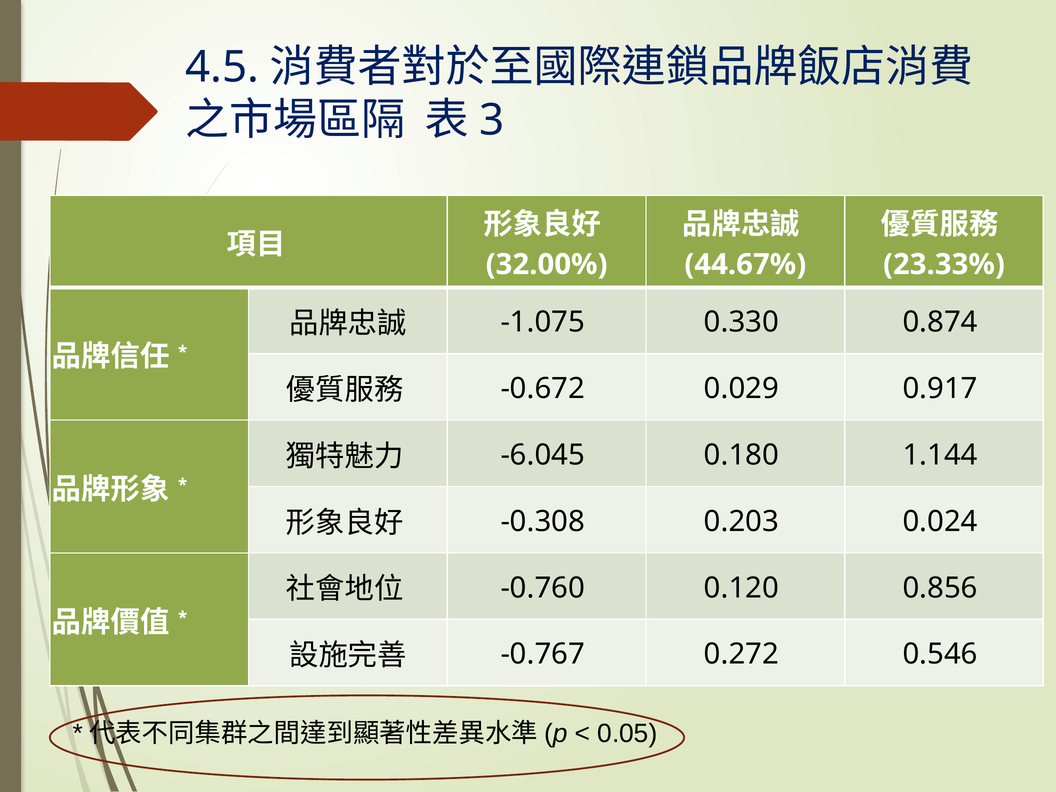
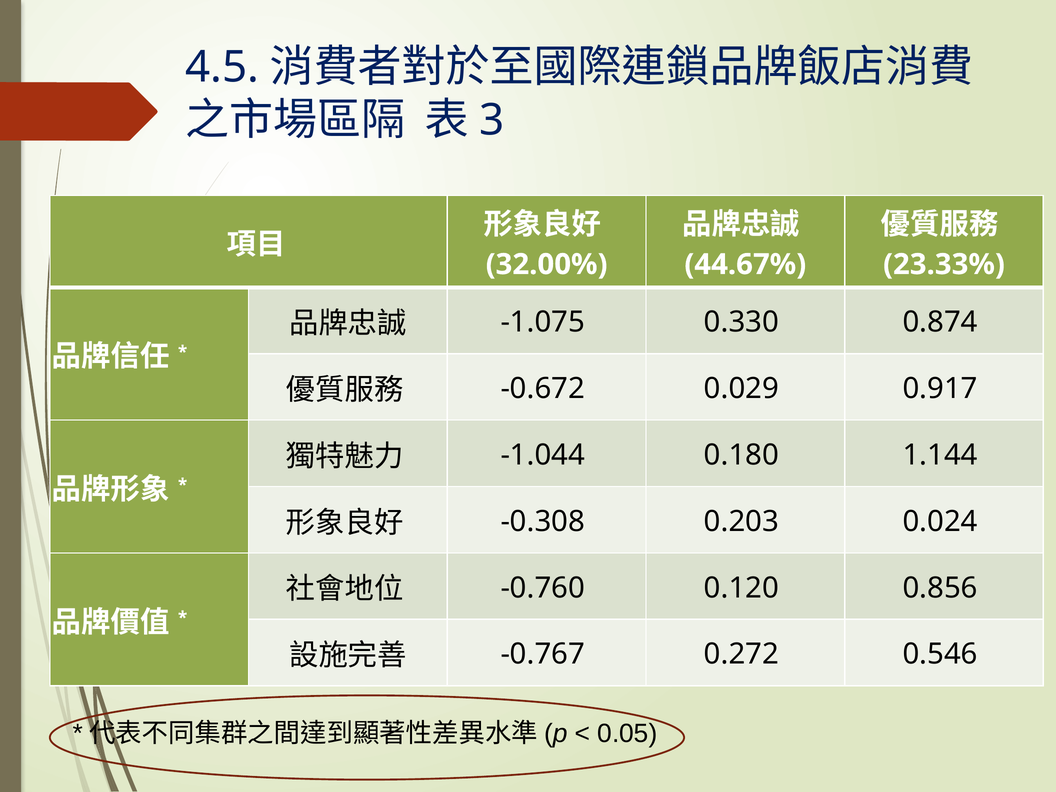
-6.045: -6.045 -> -1.044 (543, 455)
